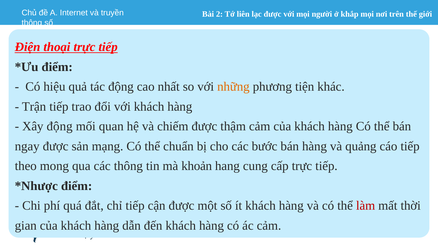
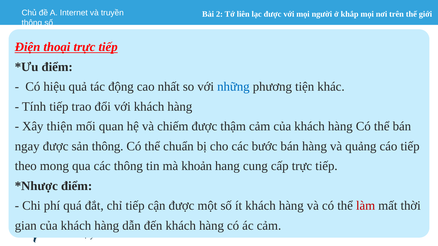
những colour: orange -> blue (233, 87)
Trận: Trận -> Tính (34, 107)
Xây động: động -> thiện (60, 127)
sản mạng: mạng -> thông (108, 146)
